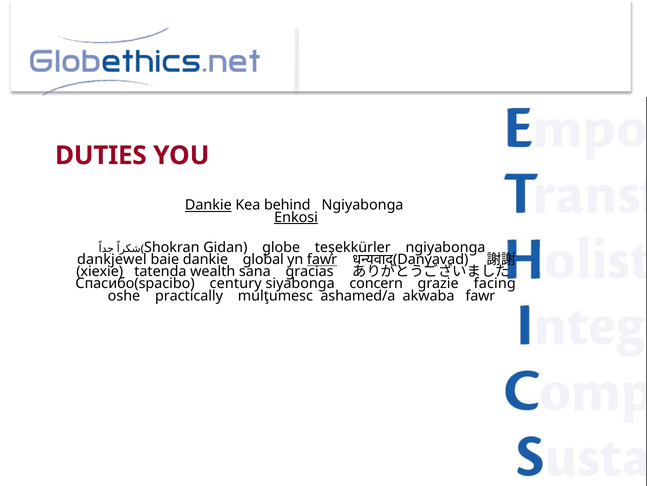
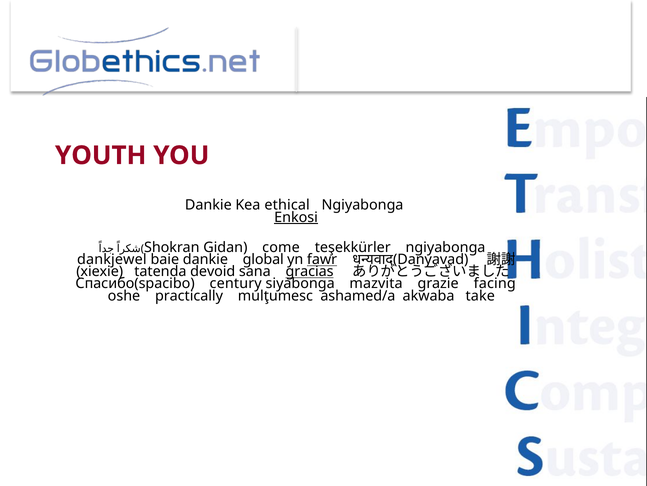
DUTIES: DUTIES -> YOUTH (101, 155)
Dankie underline: present -> none (208, 205)
behind: behind -> ethical (287, 205)
globe: globe -> come (281, 247)
wealth: wealth -> devoid (213, 271)
gracias underline: none -> present (310, 271)
concern: concern -> mazvita (376, 283)
akwaba fawr: fawr -> take (480, 295)
